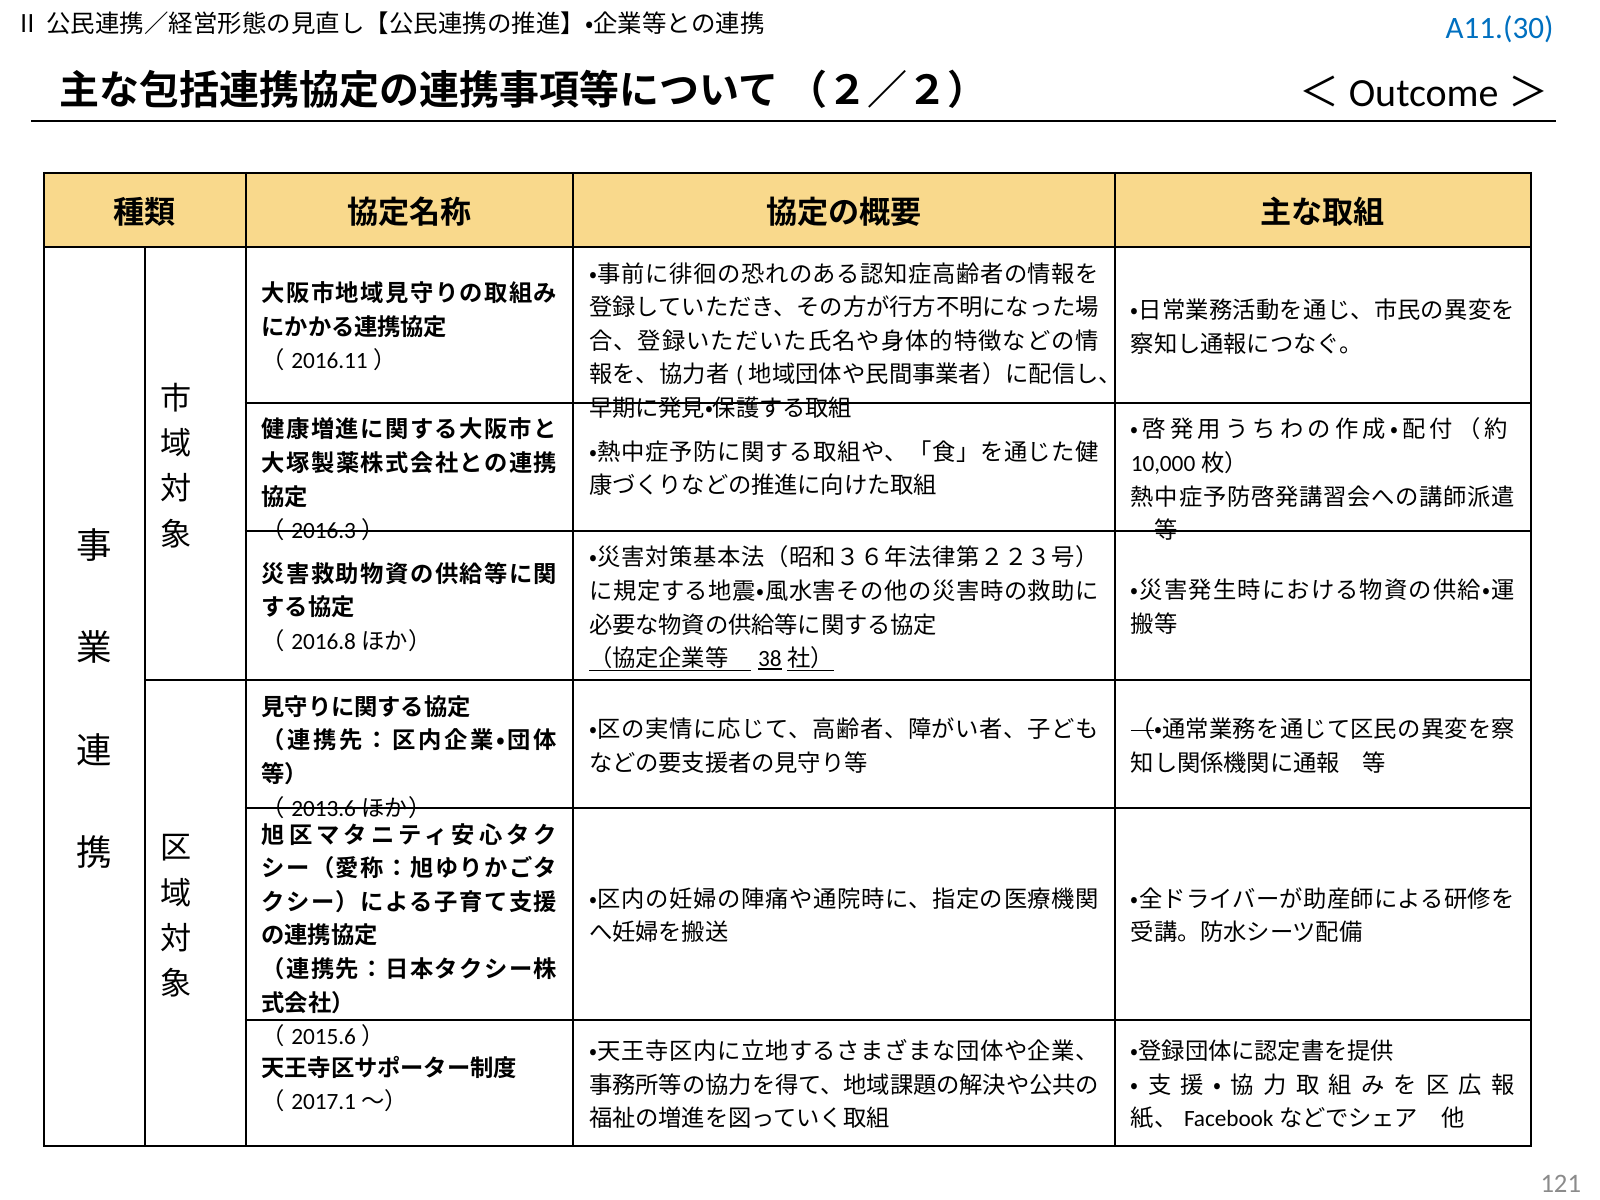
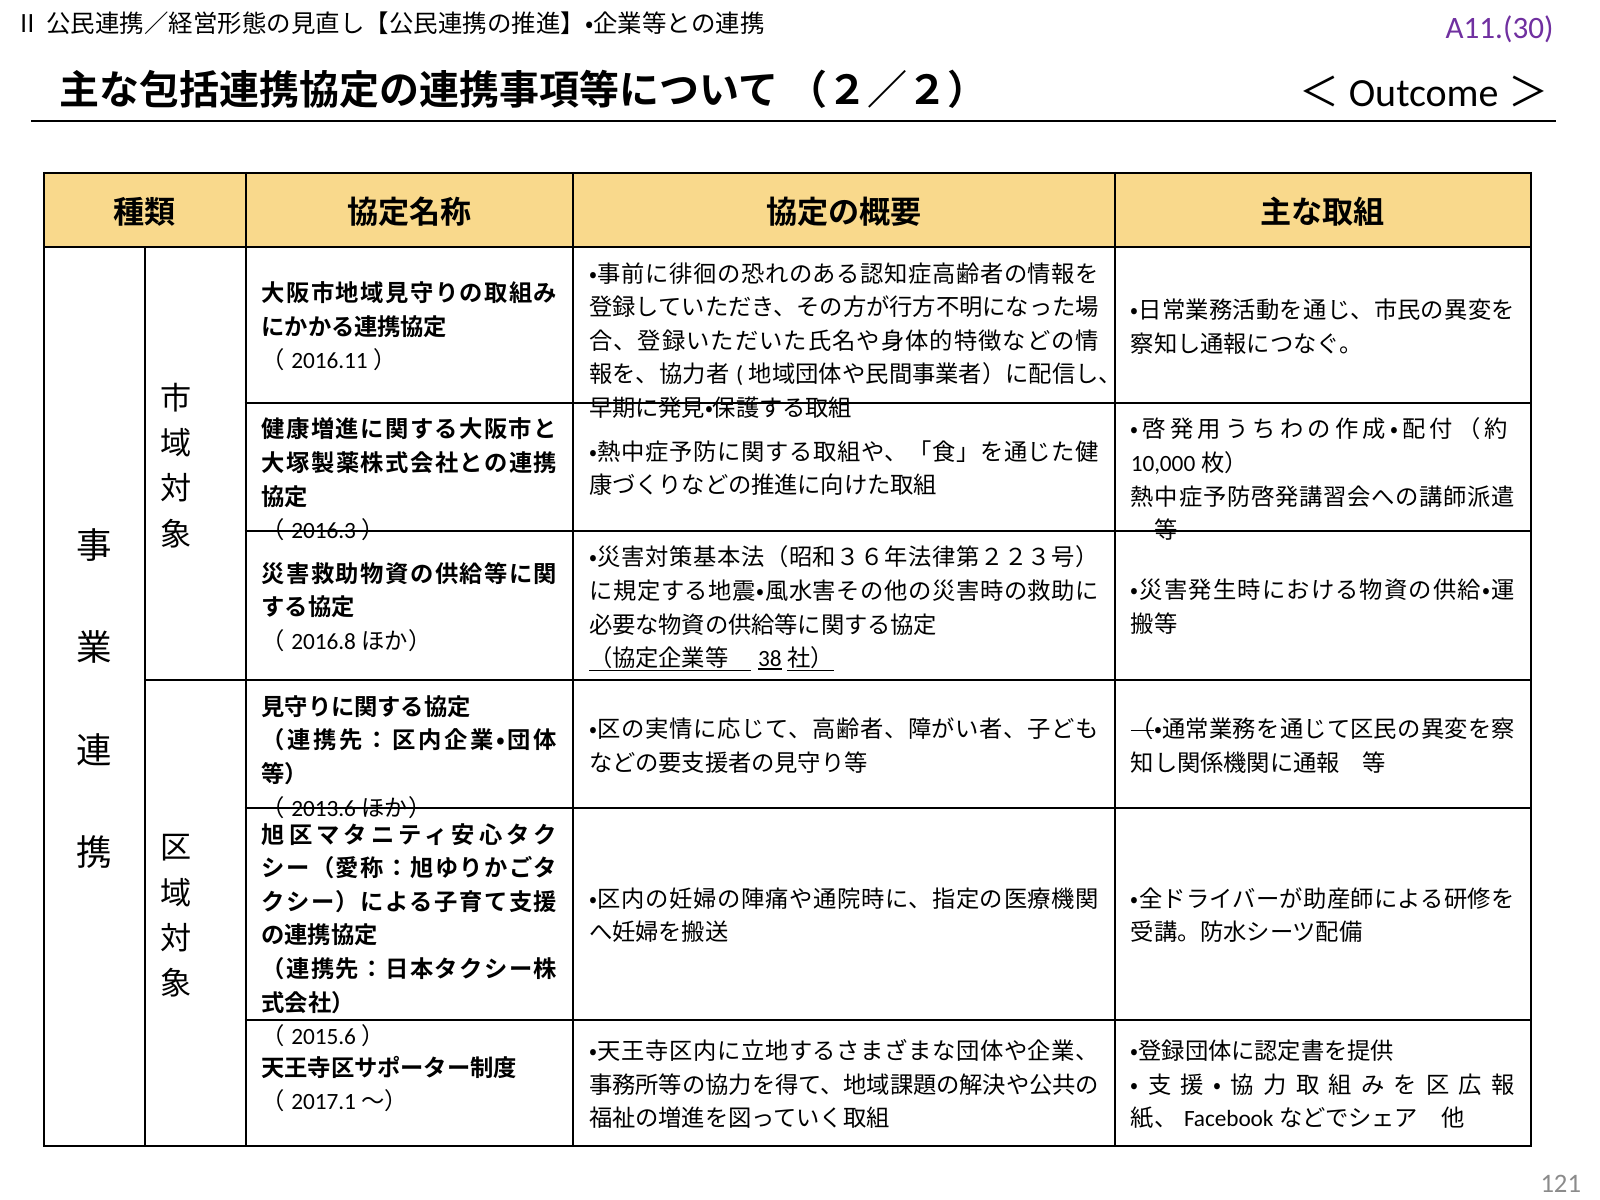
A11.(30 colour: blue -> purple (1500, 29)
